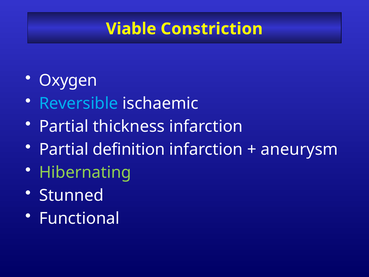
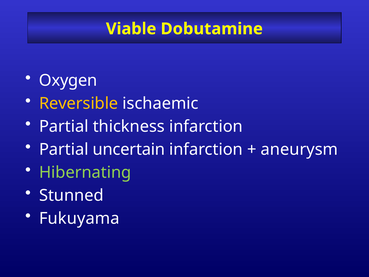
Constriction: Constriction -> Dobutamine (212, 29)
Reversible colour: light blue -> yellow (79, 103)
definition: definition -> uncertain (129, 149)
Functional: Functional -> Fukuyama (79, 218)
